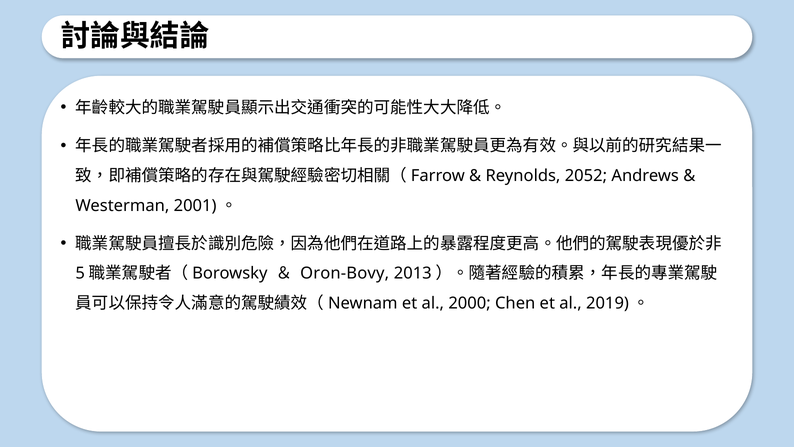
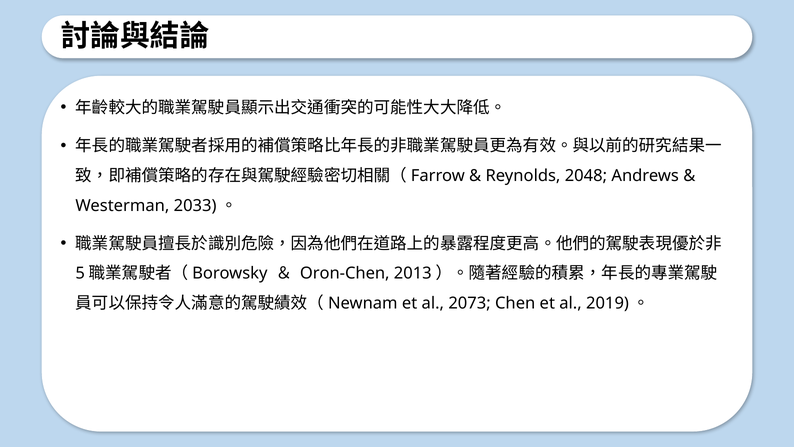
2052: 2052 -> 2048 (586, 176)
2001: 2001 -> 2033 (195, 205)
Oron-Bovy: Oron-Bovy -> Oron-Chen (345, 273)
2000: 2000 -> 2073 (470, 303)
